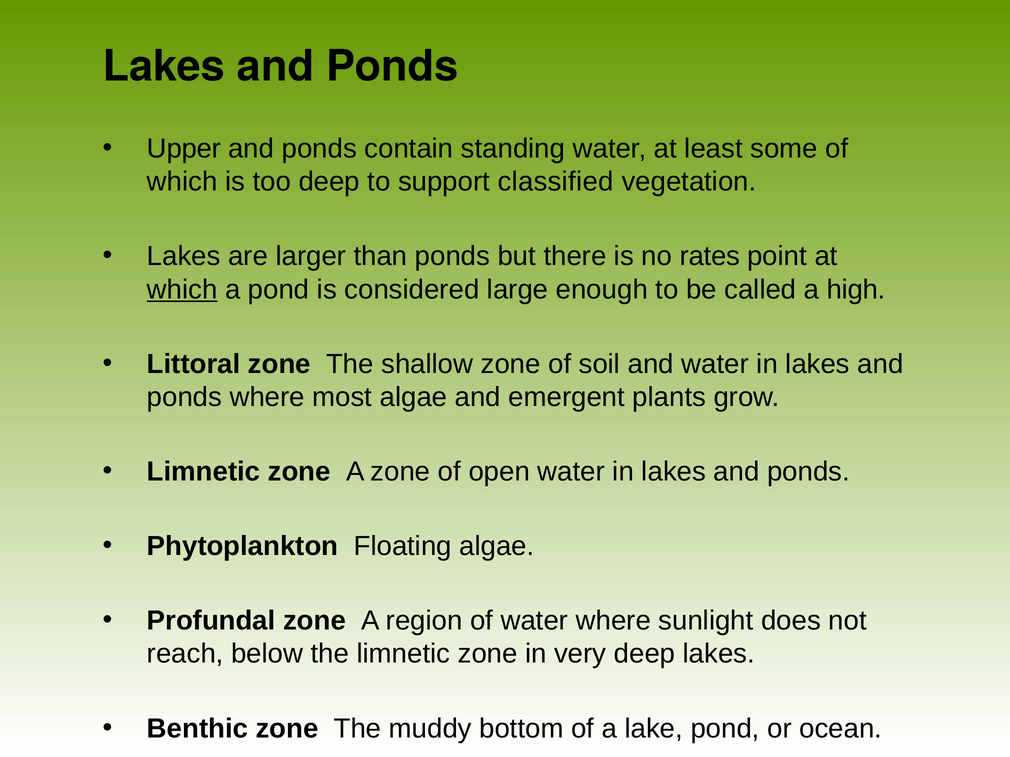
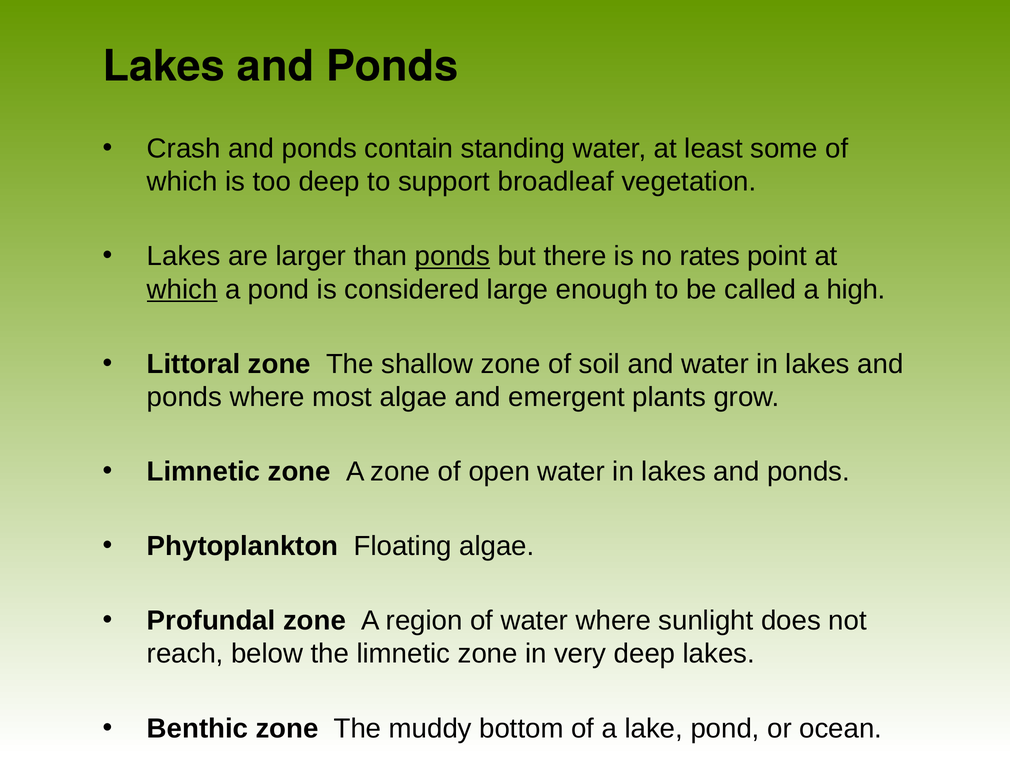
Upper: Upper -> Crash (184, 149)
classified: classified -> broadleaf (556, 182)
ponds underline: none -> present (452, 256)
